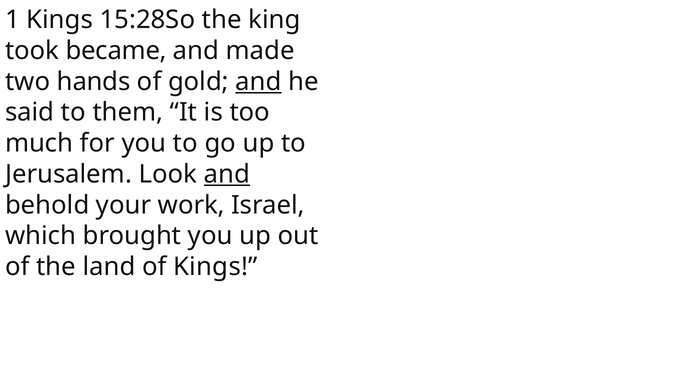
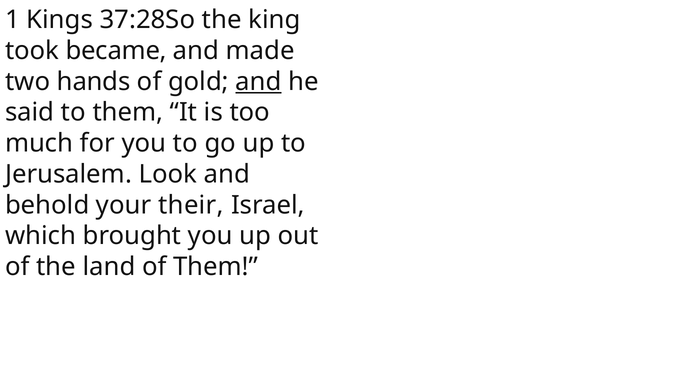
15:28So: 15:28So -> 37:28So (147, 20)
and underline: present -> none (227, 174)
work: work -> their (191, 205)
of Kings: Kings -> Them (216, 267)
